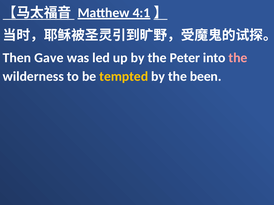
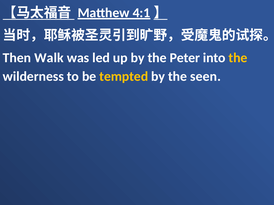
Gave: Gave -> Walk (49, 58)
the colour: pink -> yellow (238, 58)
been: been -> seen (206, 77)
